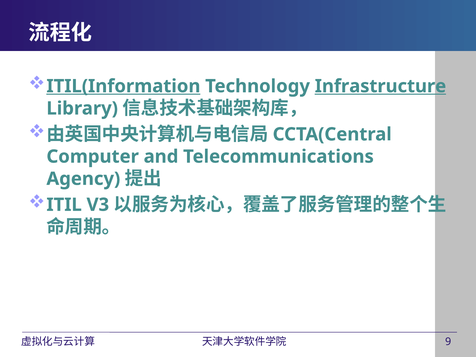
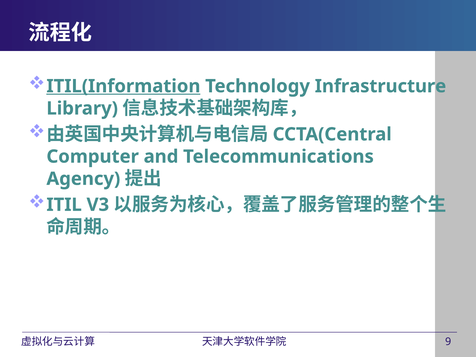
Infrastructure underline: present -> none (380, 86)
